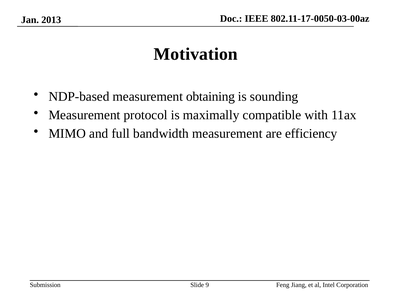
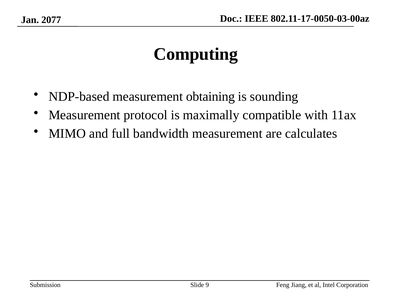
2013: 2013 -> 2077 (51, 20)
Motivation: Motivation -> Computing (196, 54)
efficiency: efficiency -> calculates (311, 134)
